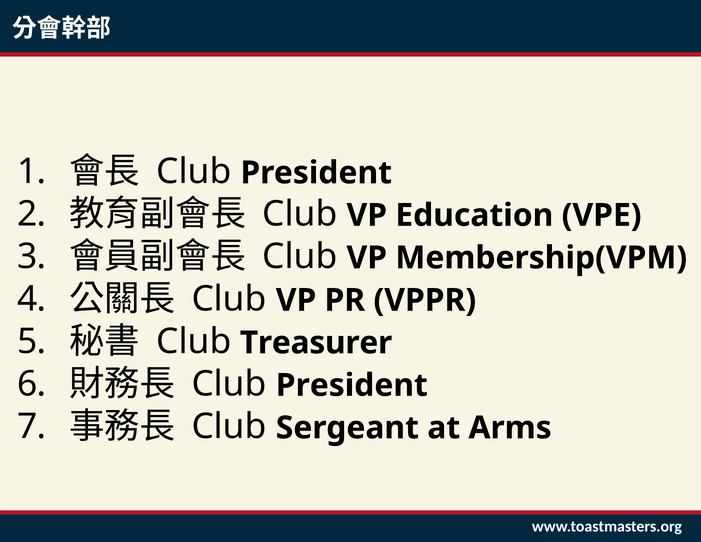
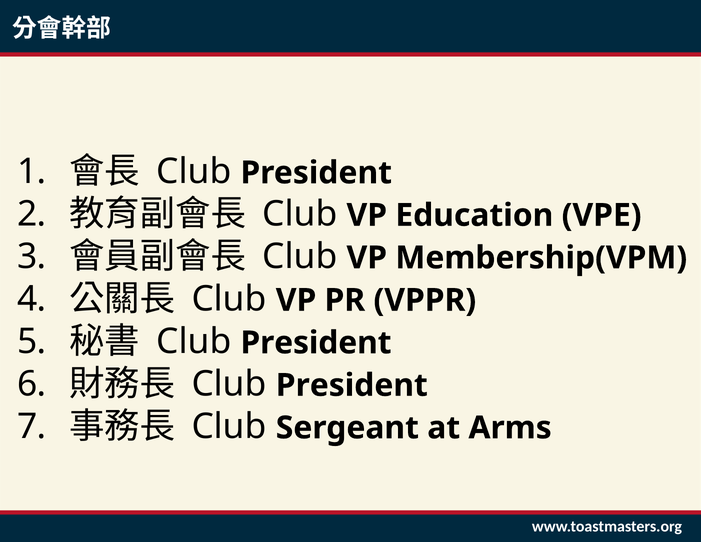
Treasurer: Treasurer -> President (316, 343)
